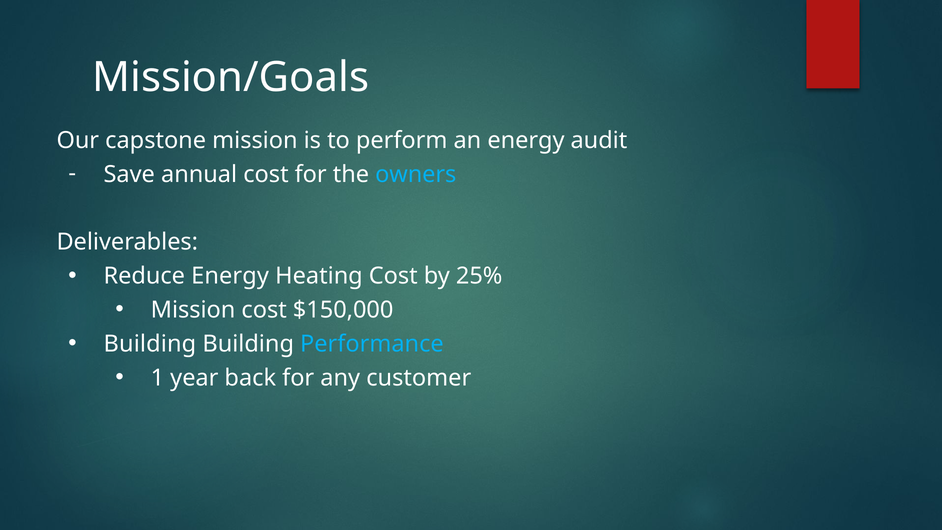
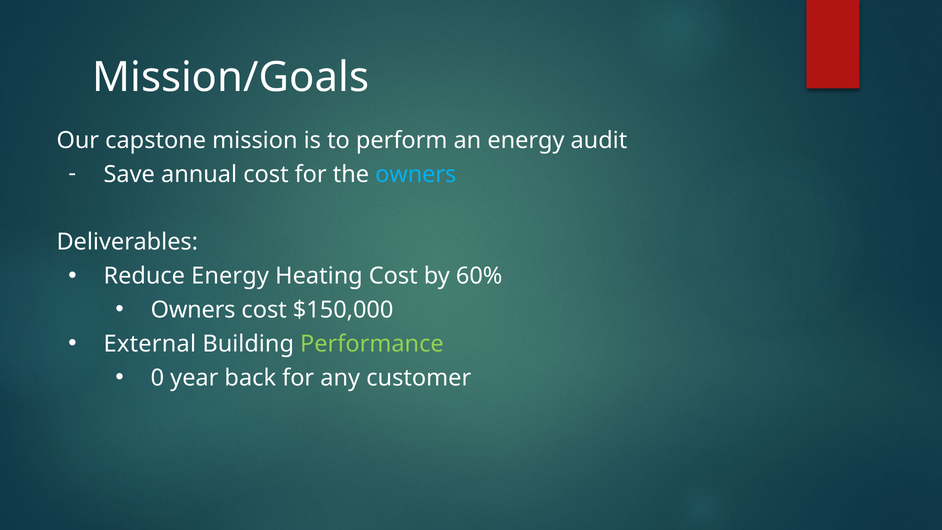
25%: 25% -> 60% (479, 276)
Mission: Mission -> Owners (193, 310)
Building: Building -> External (150, 344)
Performance colour: light blue -> light green (372, 344)
1: 1 -> 0 (157, 378)
